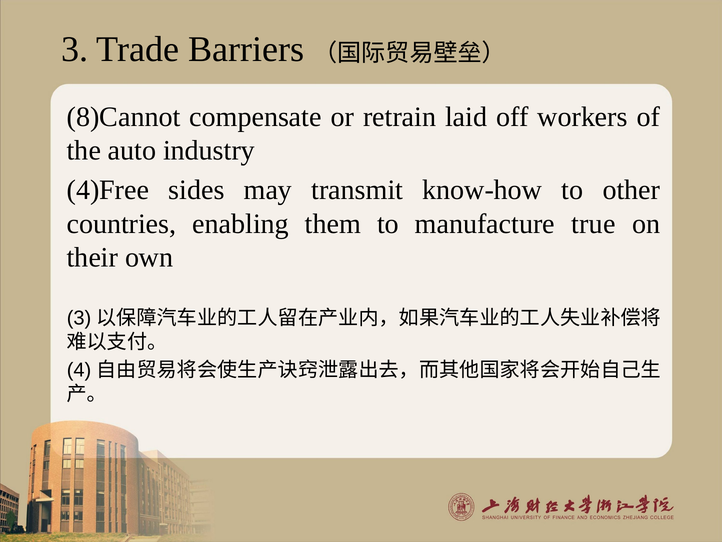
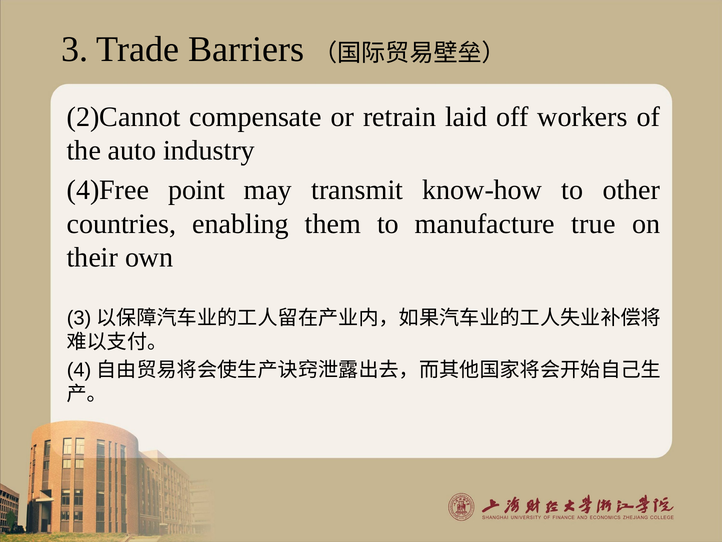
8)Cannot: 8)Cannot -> 2)Cannot (124, 117)
sides: sides -> point (197, 190)
